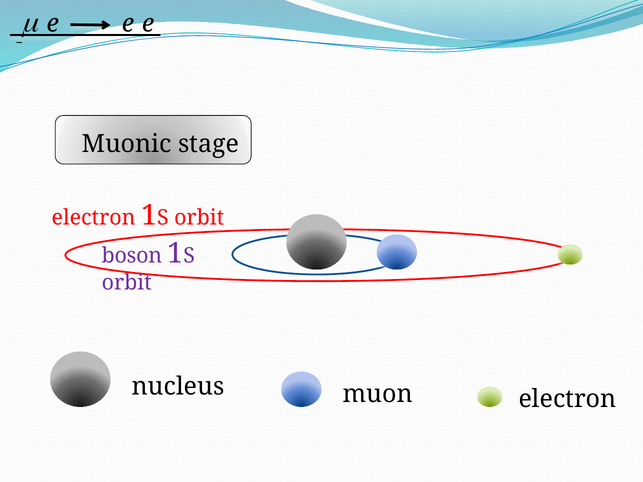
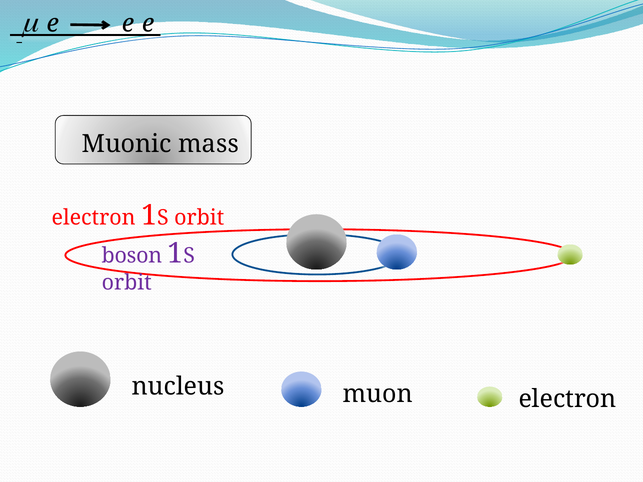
stage: stage -> mass (208, 144)
